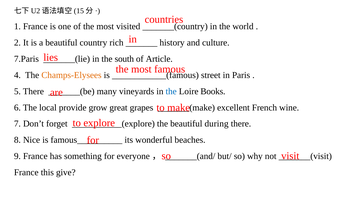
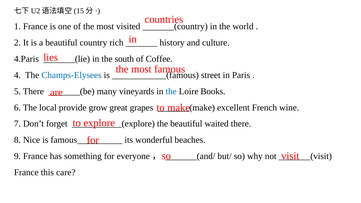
7.Paris: 7.Paris -> 4.Paris (26, 59)
Article: Article -> Coffee (159, 59)
Champs-Elysees colour: orange -> blue (71, 75)
during: during -> waited (217, 124)
give: give -> care (66, 173)
